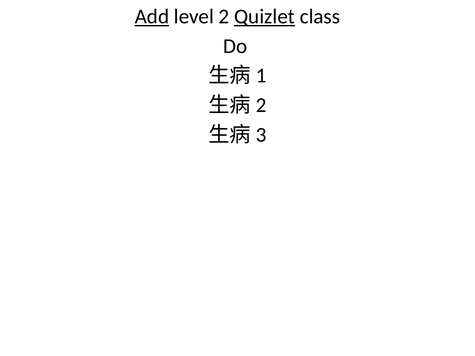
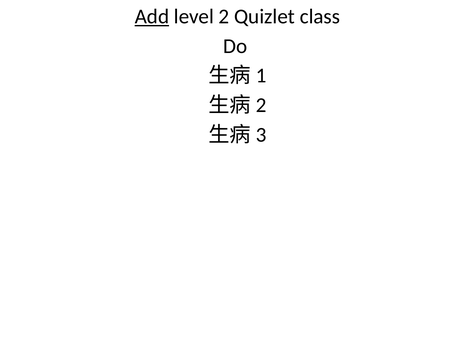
Quizlet underline: present -> none (265, 17)
